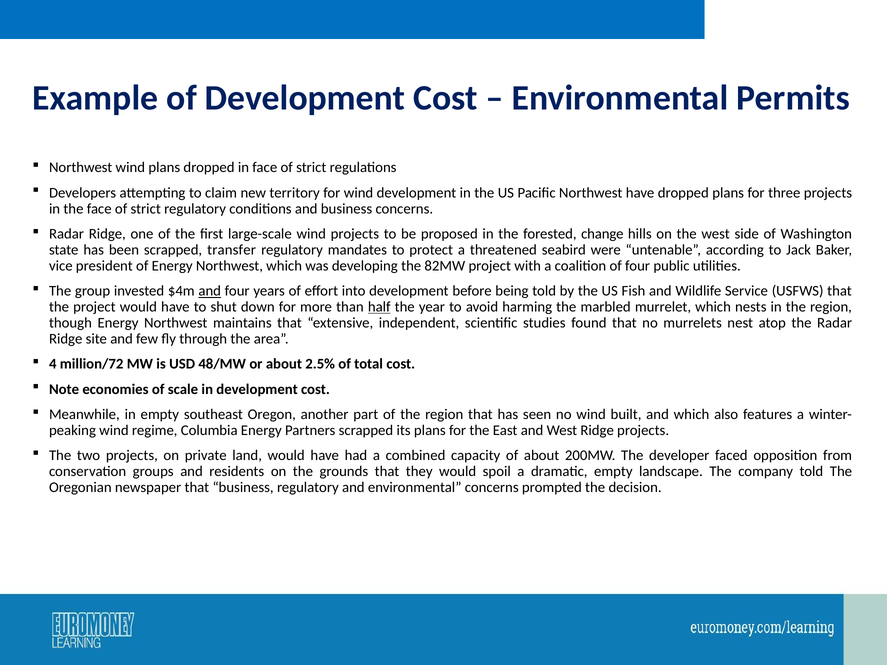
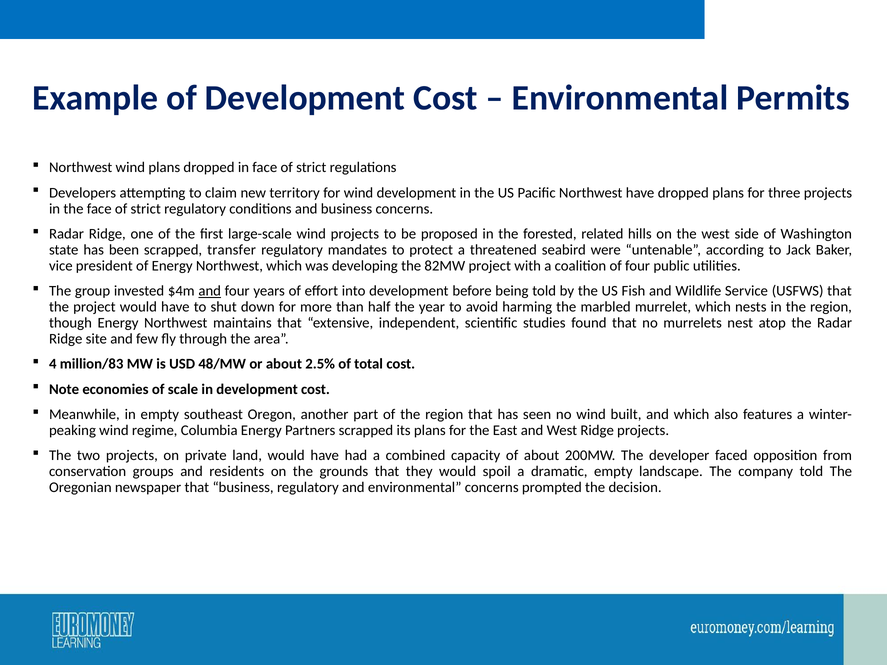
change: change -> related (602, 234)
half underline: present -> none (379, 307)
million/72: million/72 -> million/83 (92, 364)
